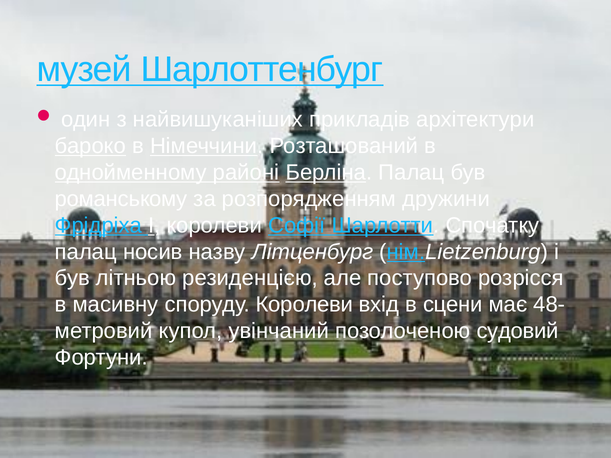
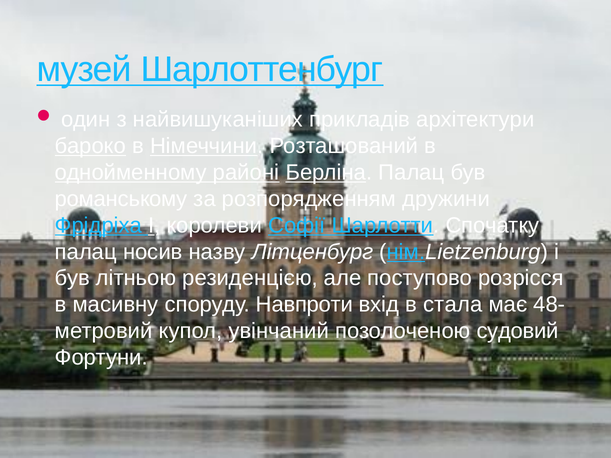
споруду Королеви: Королеви -> Навпроти (304, 305)
сцени: сцени -> стала (453, 305)
